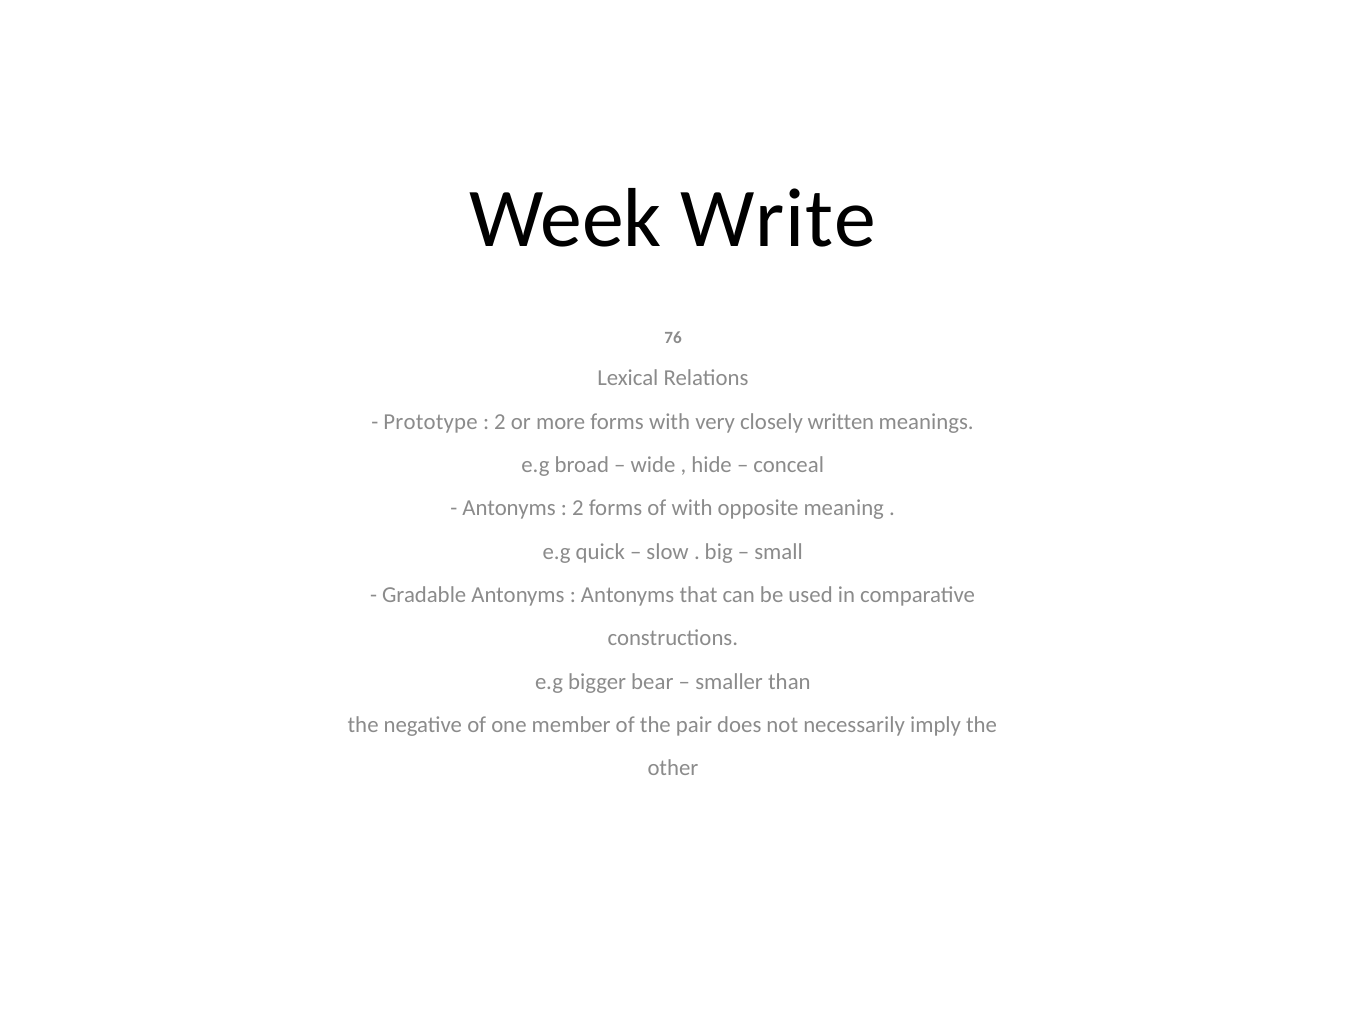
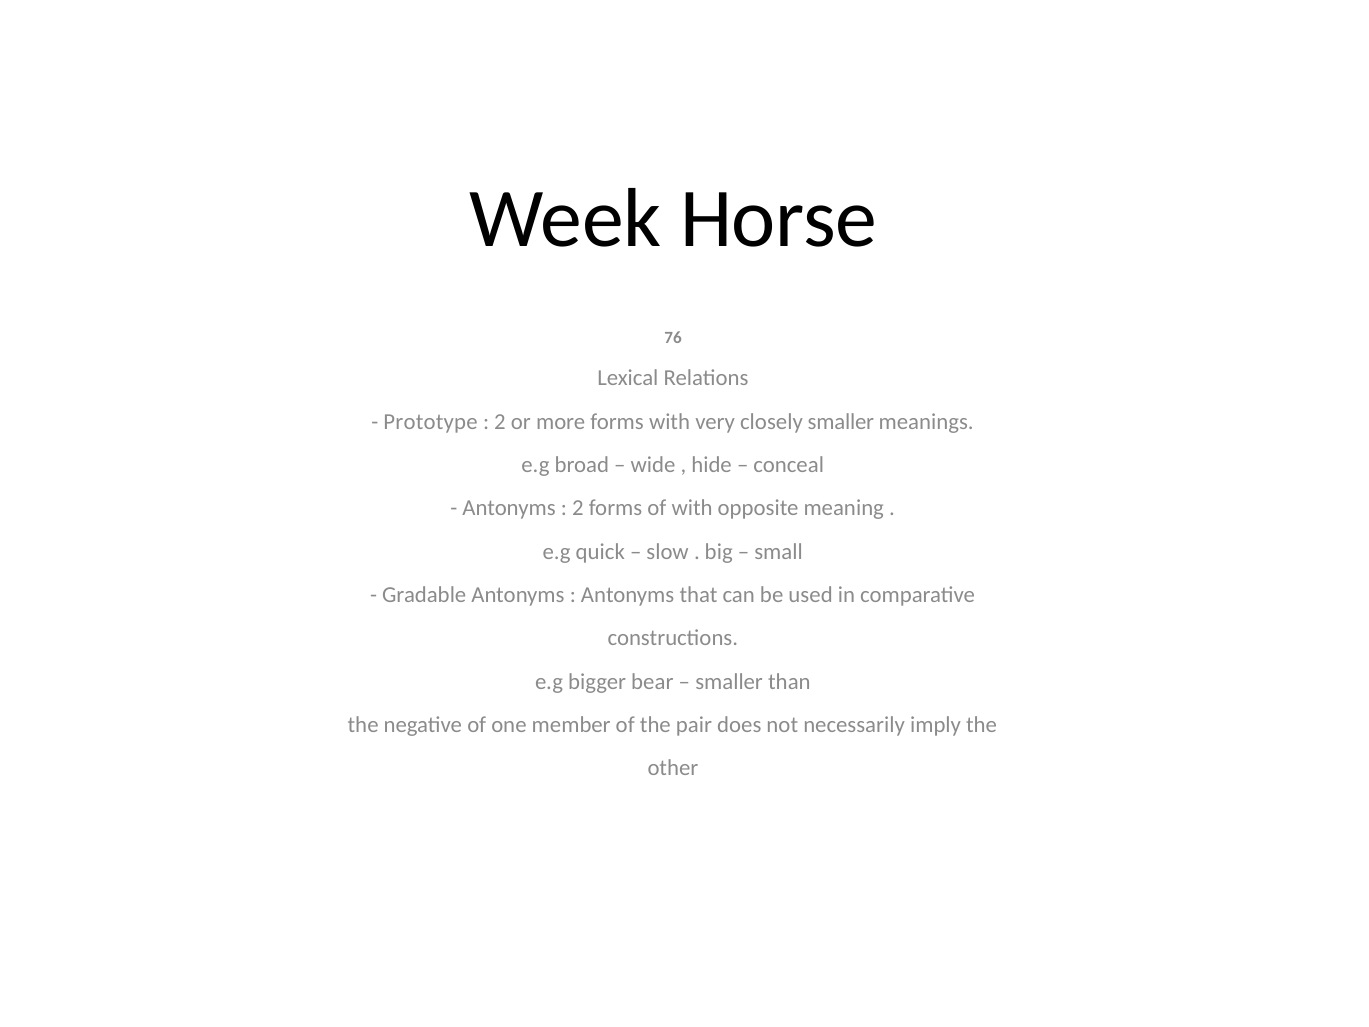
Write: Write -> Horse (779, 219)
closely written: written -> smaller (841, 421)
